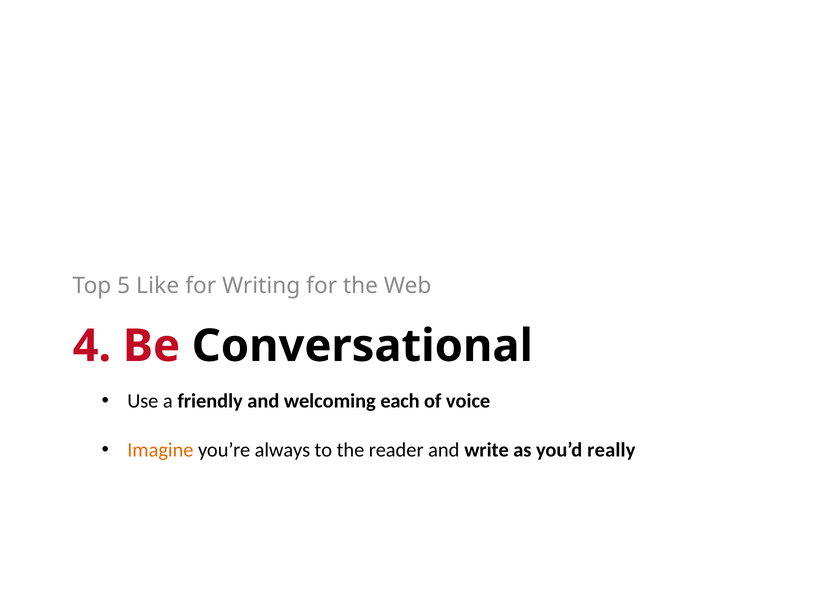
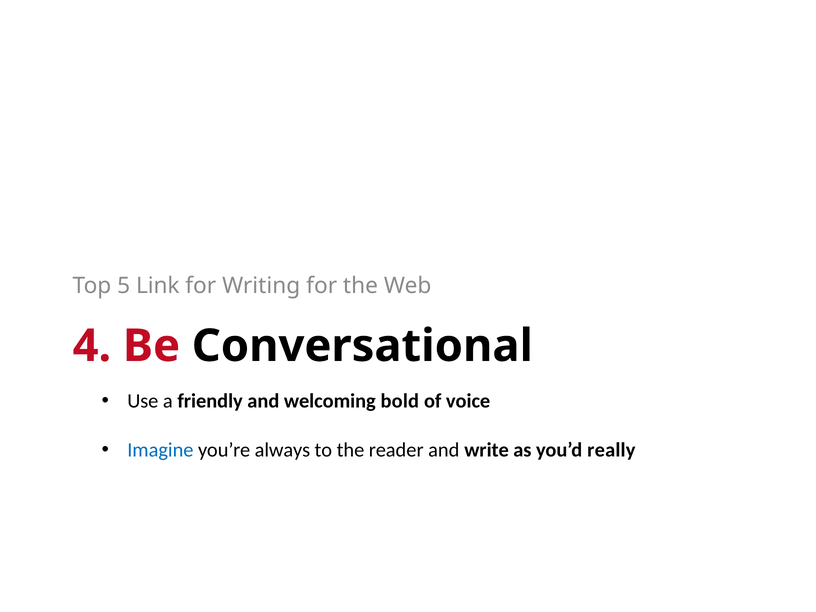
Like: Like -> Link (158, 286)
each: each -> bold (400, 401)
Imagine colour: orange -> blue (160, 450)
